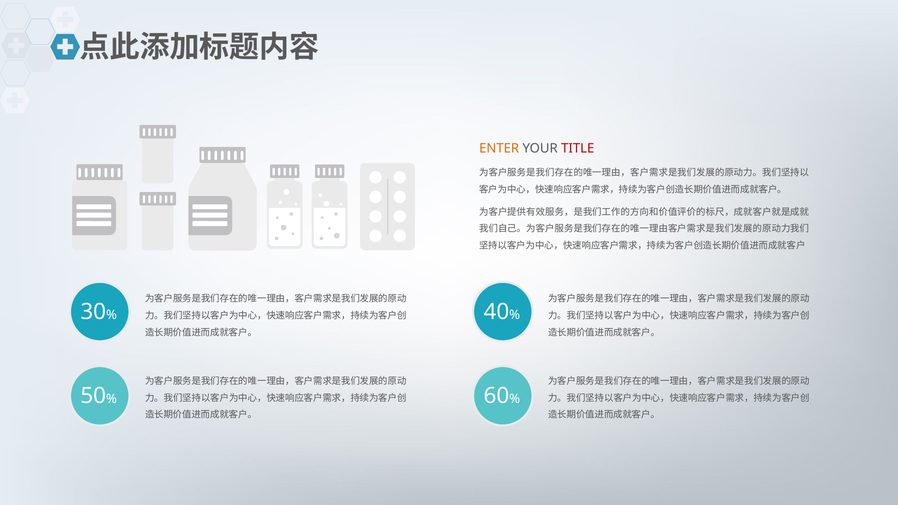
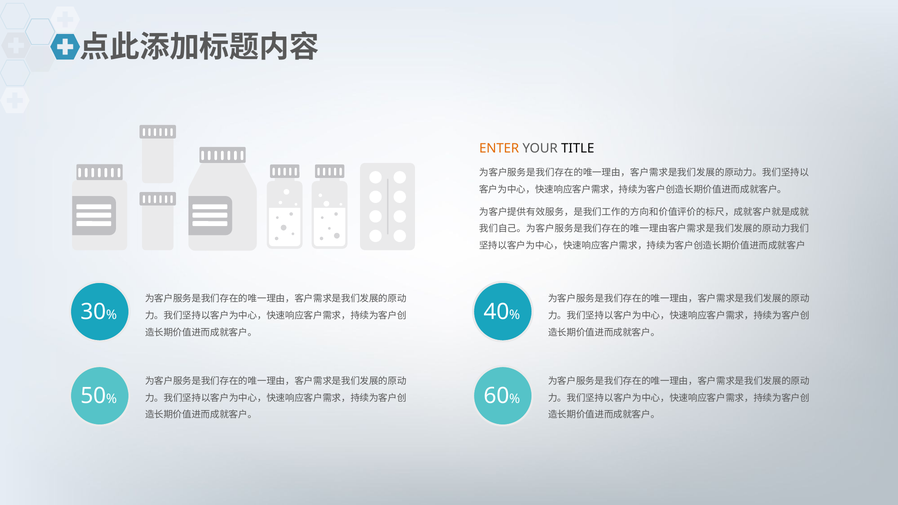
TITLE colour: red -> black (578, 148)
